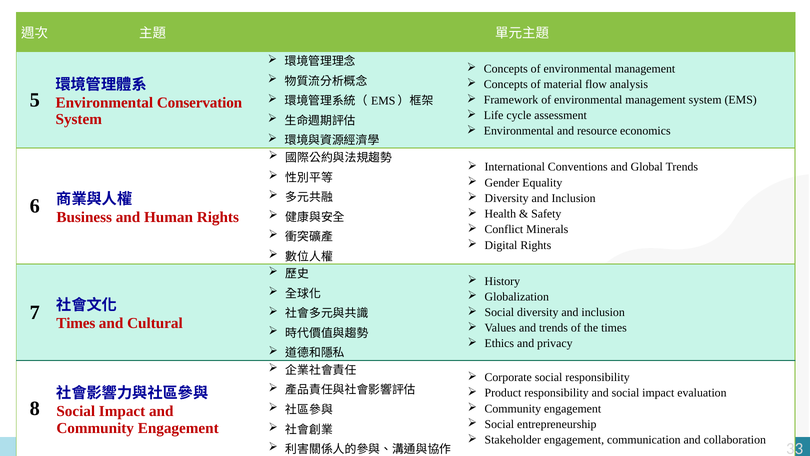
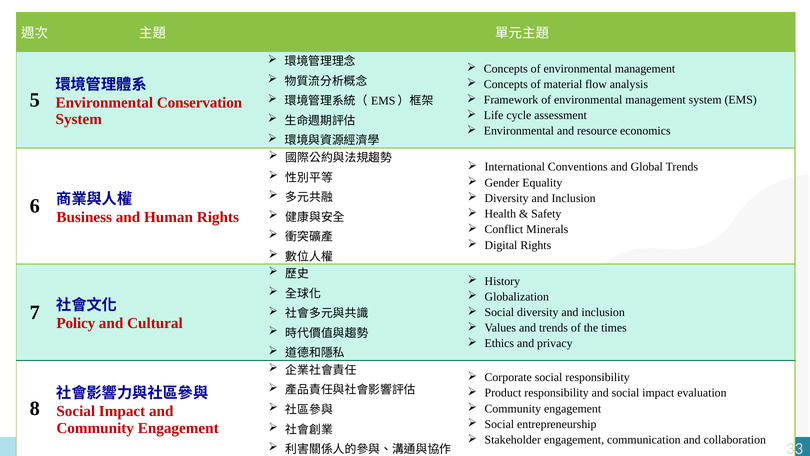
Times: Times -> Policy (76, 323)
